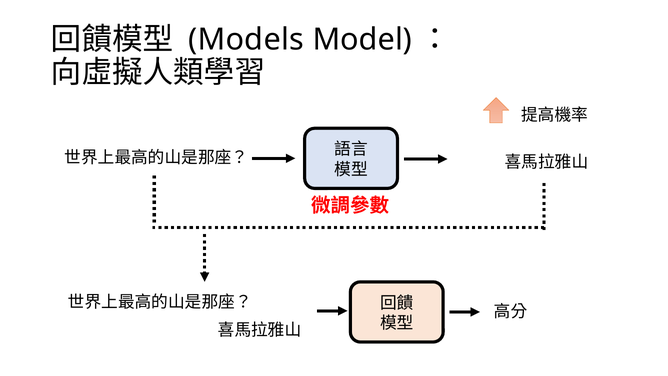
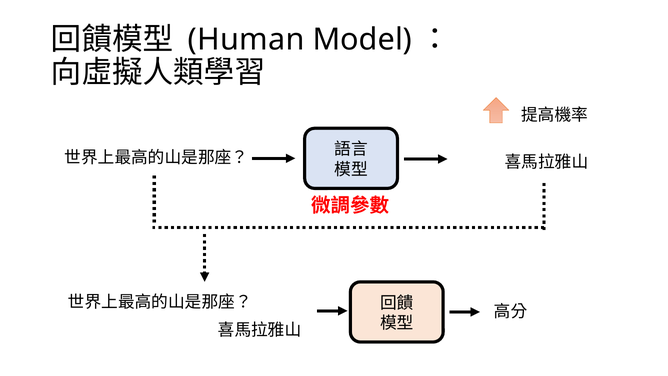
Models: Models -> Human (246, 40)
